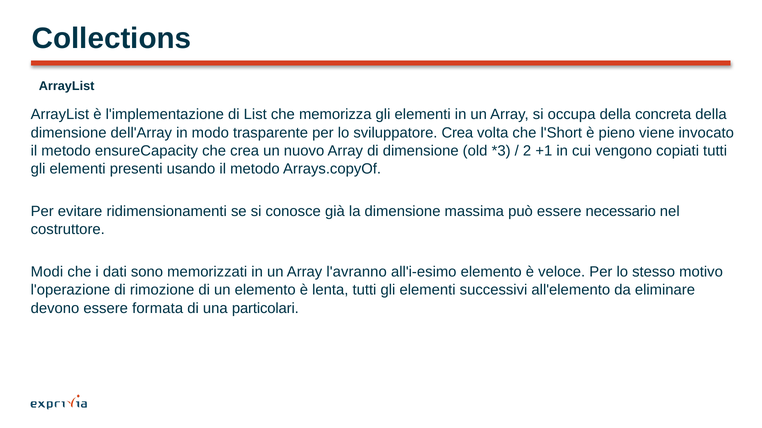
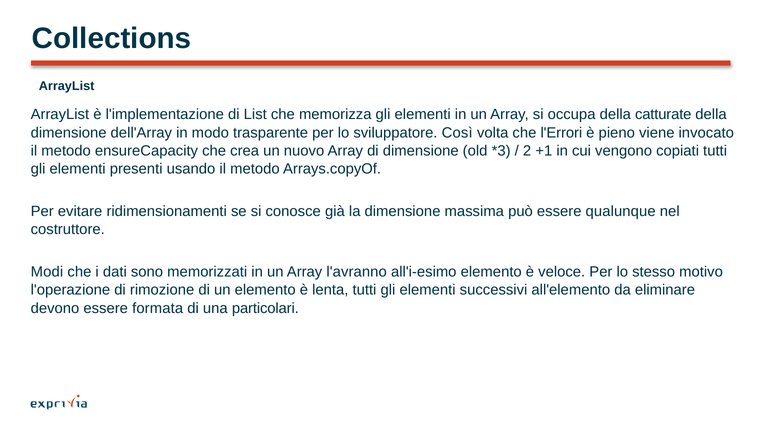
concreta: concreta -> catturate (663, 115)
sviluppatore Crea: Crea -> Così (457, 133)
l'Short: l'Short -> l'Errori (561, 133)
necessario: necessario -> qualunque (621, 212)
